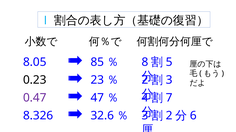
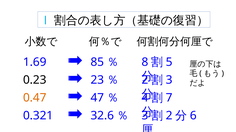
8.05: 8.05 -> 1.69 (35, 62)
0.47 colour: purple -> orange (35, 98)
8.326: 8.326 -> 0.321 (38, 116)
